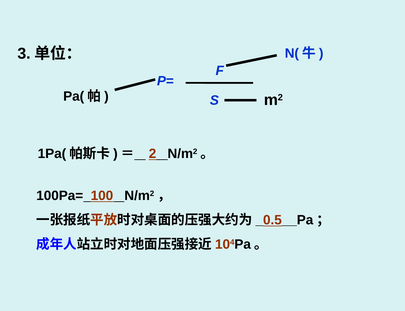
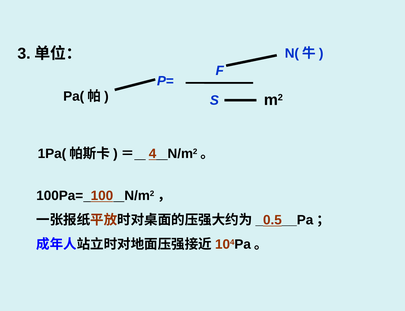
2: 2 -> 4 (153, 154)
